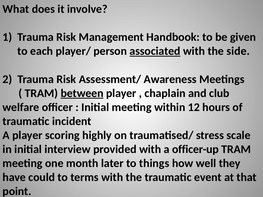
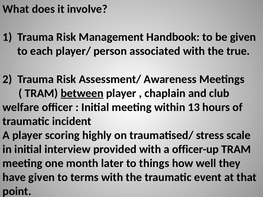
associated underline: present -> none (155, 51)
side: side -> true (238, 51)
12: 12 -> 13 (194, 107)
have could: could -> given (42, 177)
